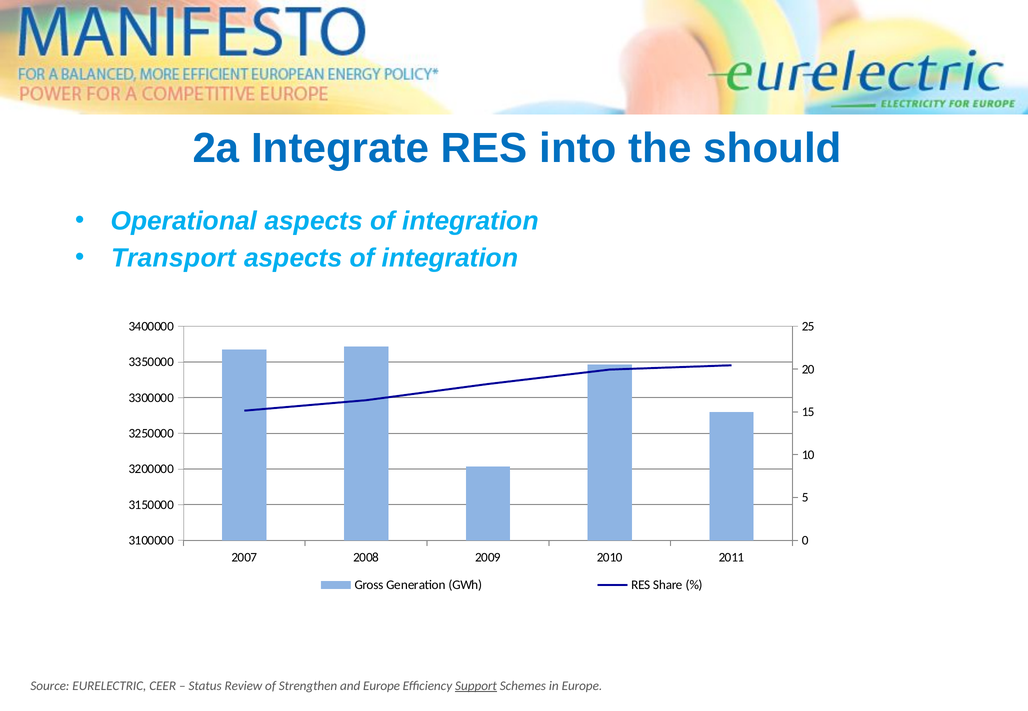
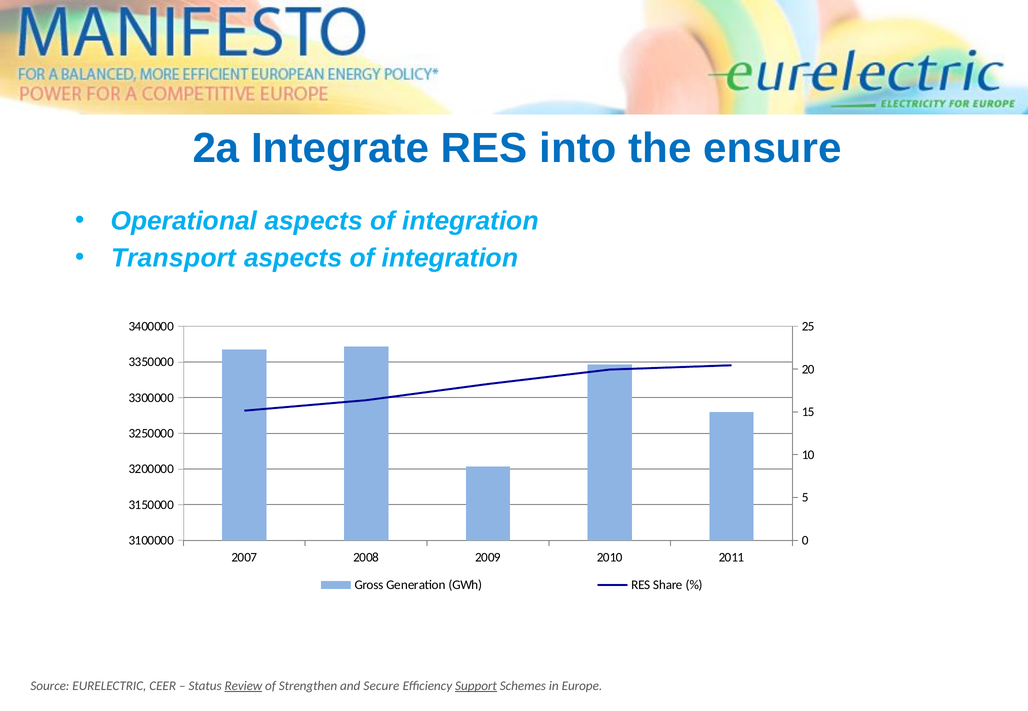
should: should -> ensure (772, 149)
Review underline: none -> present (243, 686)
and Europe: Europe -> Secure (381, 686)
